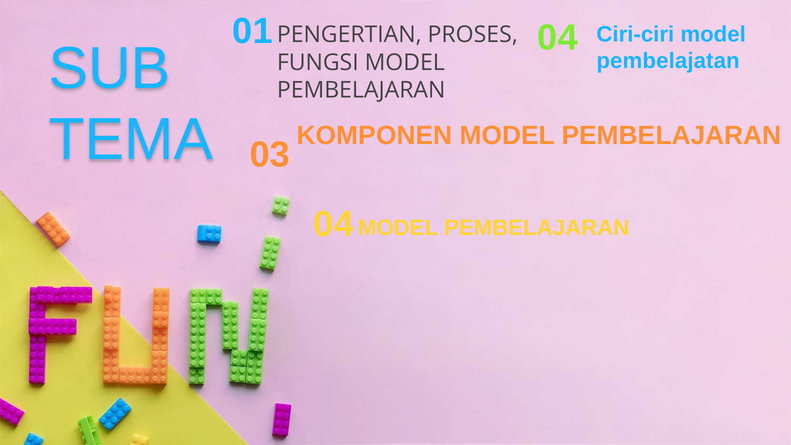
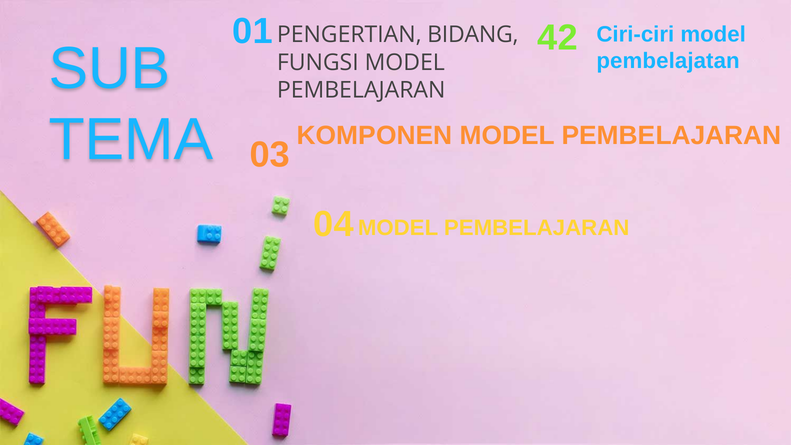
04: 04 -> 42 (558, 38)
PROSES: PROSES -> BIDANG (473, 35)
